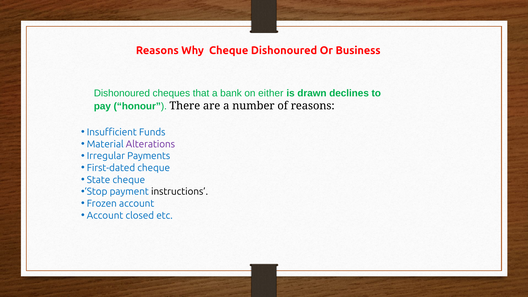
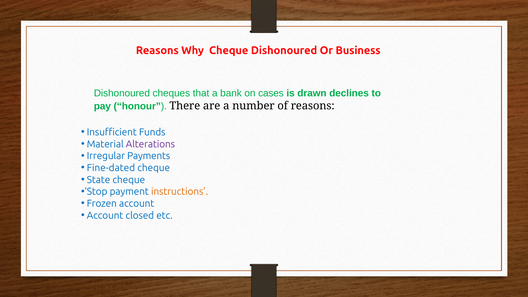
either: either -> cases (271, 93)
First-dated: First-dated -> Fine-dated (111, 168)
instructions colour: black -> orange (180, 192)
